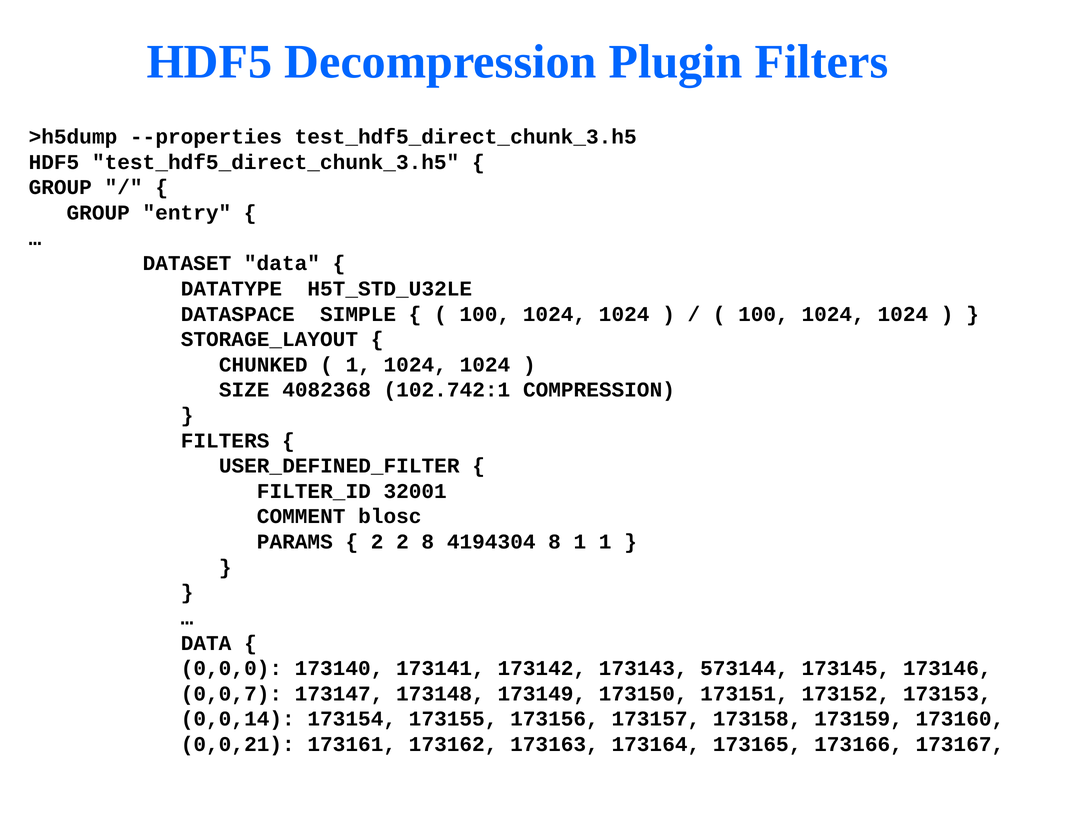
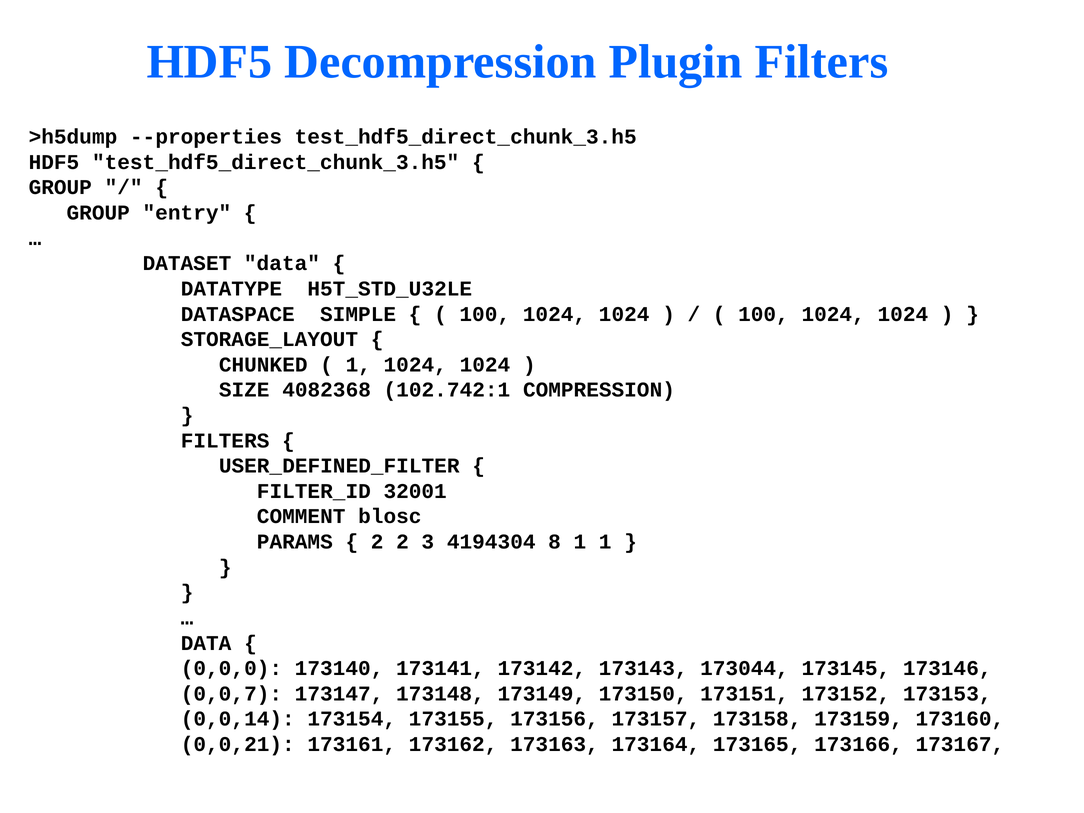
2 8: 8 -> 3 (428, 542)
573144: 573144 -> 173044 (744, 668)
